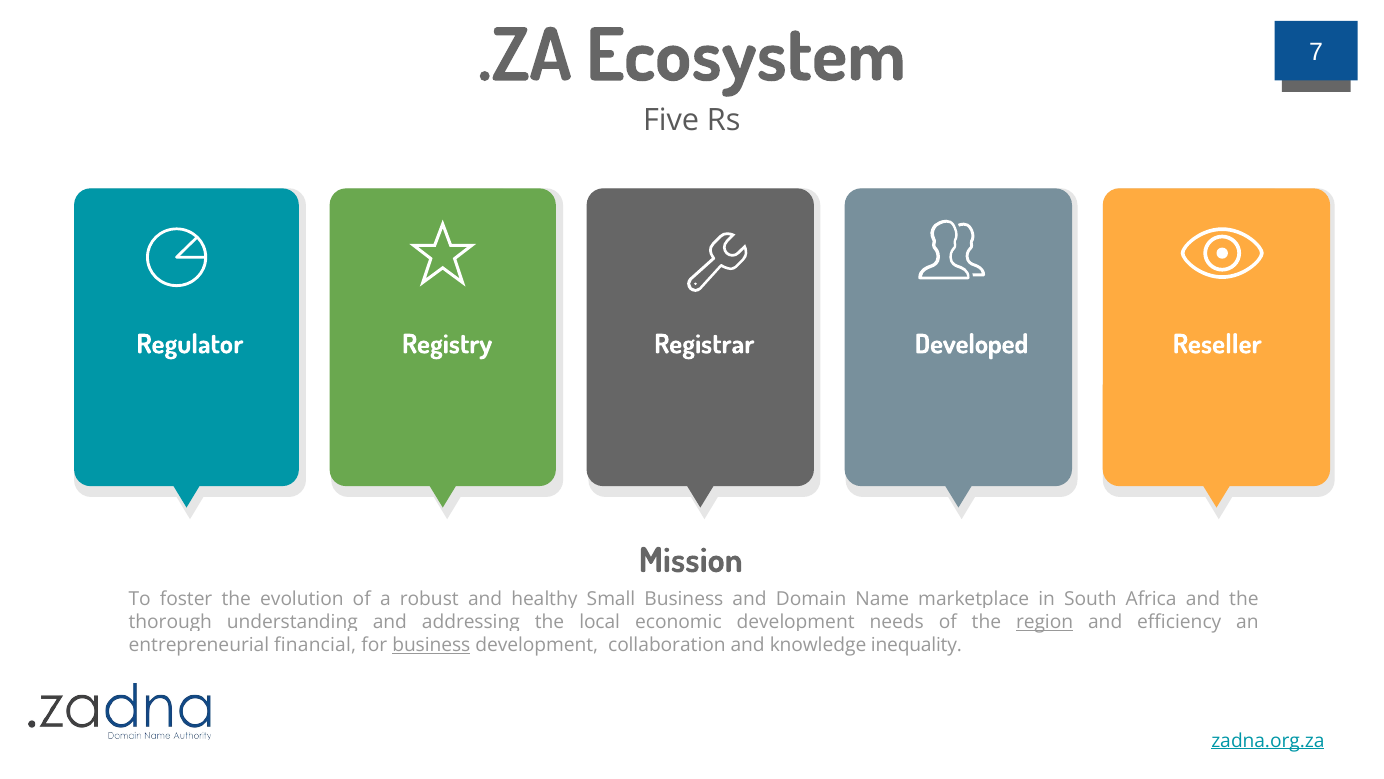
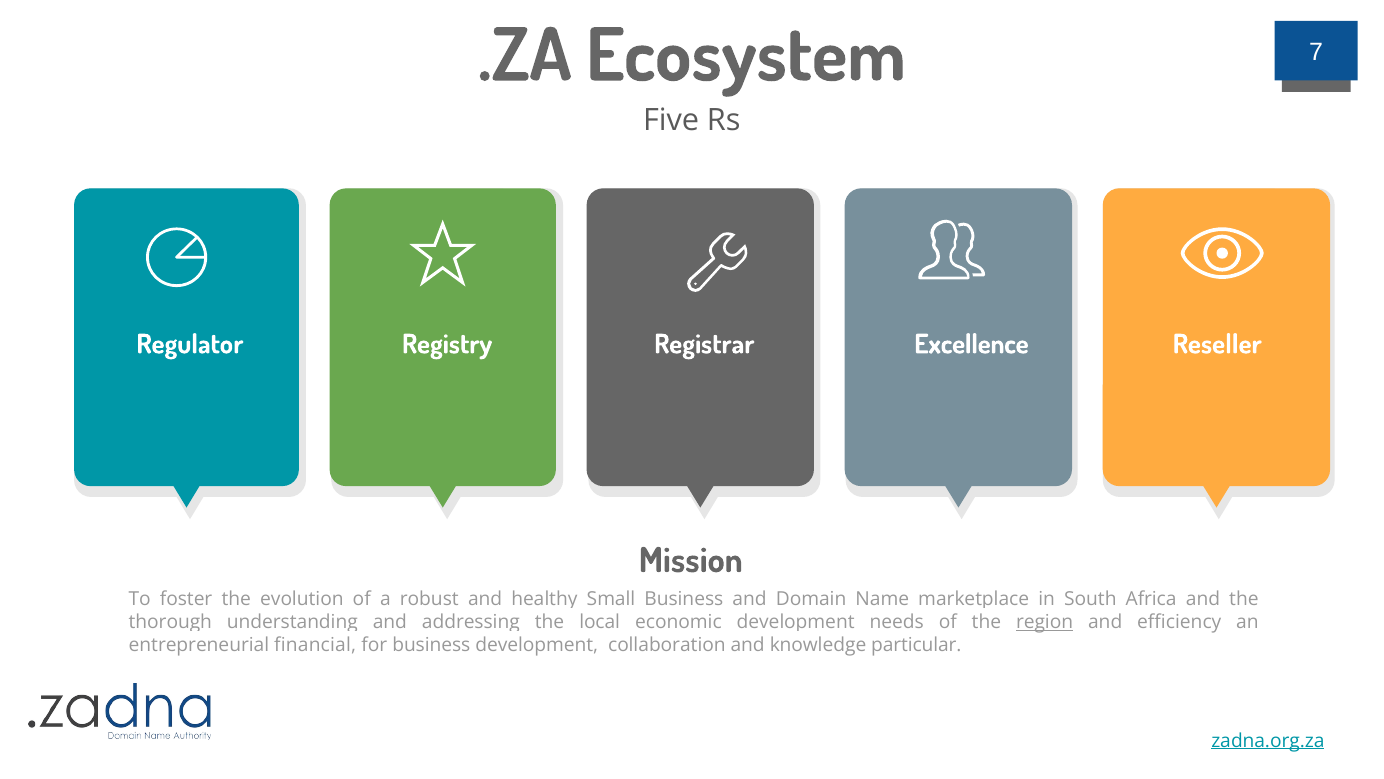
Developed: Developed -> Excellence (972, 344)
business underline: present -> none (431, 645)
inequality: inequality -> particular (916, 645)
